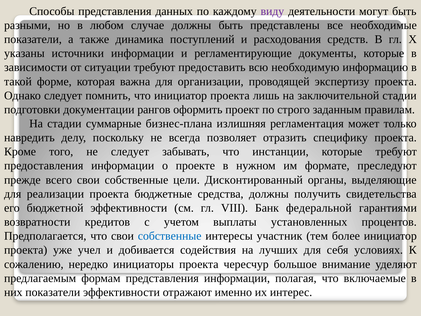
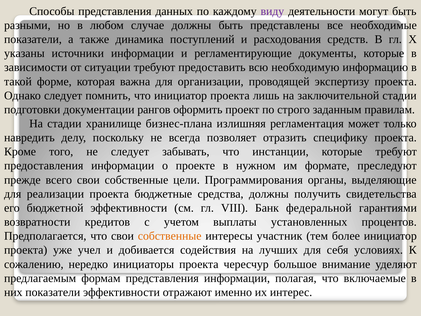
суммарные: суммарные -> хранилище (114, 124)
Дисконтированный: Дисконтированный -> Программирования (254, 180)
собственные colour: blue -> orange (170, 236)
